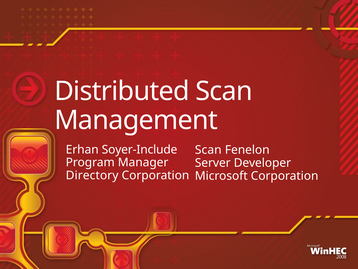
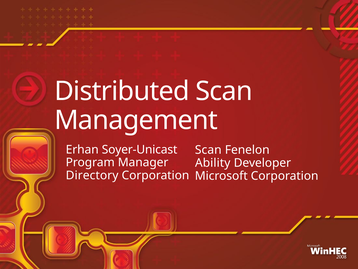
Soyer-Include: Soyer-Include -> Soyer-Unicast (140, 149)
Server: Server -> Ability (213, 163)
